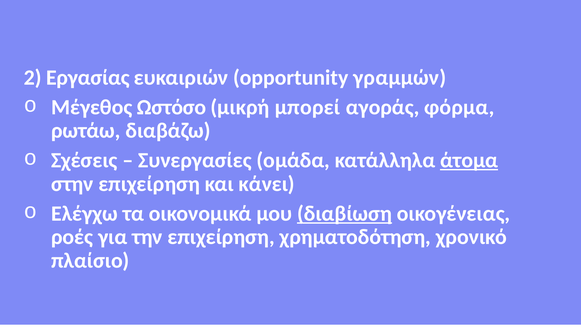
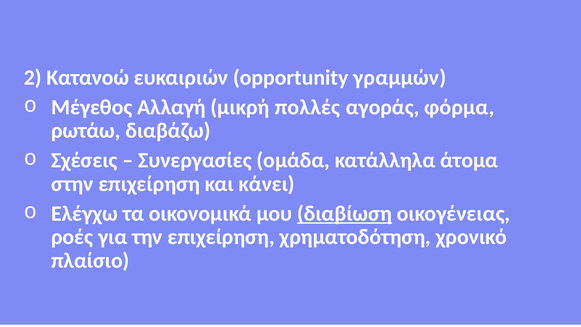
Εργασίας: Εργασίας -> Κατανοώ (88, 78)
Ωστόσο: Ωστόσο -> Αλλαγή (172, 107)
μπορεί: μπορεί -> πολλές (307, 107)
άτομα underline: present -> none (469, 160)
